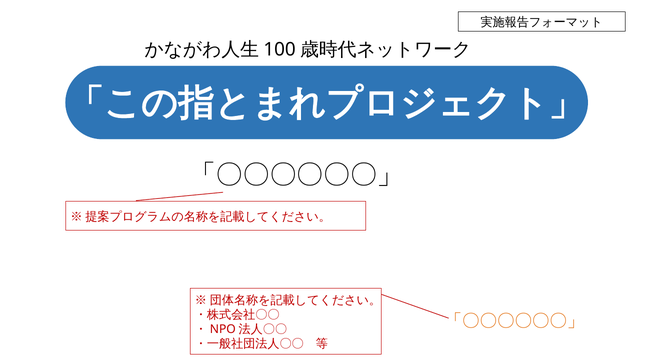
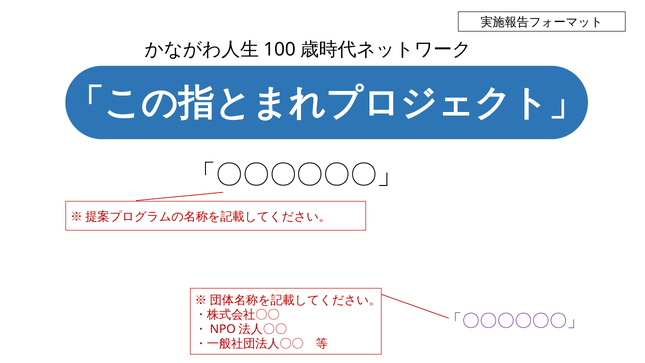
「〇〇〇〇〇〇」 colour: orange -> purple (515, 321)
